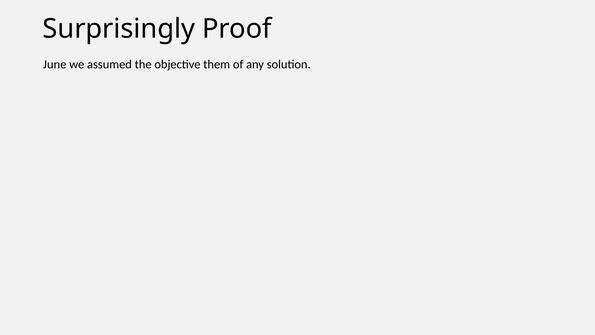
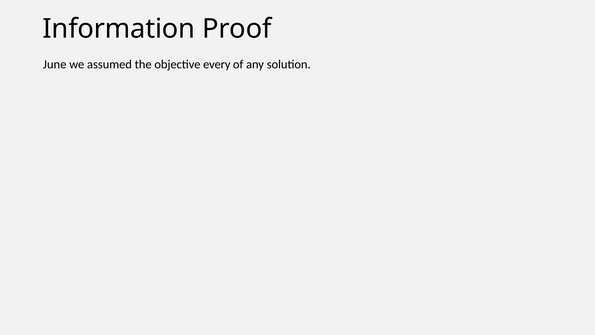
Surprisingly: Surprisingly -> Information (119, 29)
them: them -> every (217, 64)
